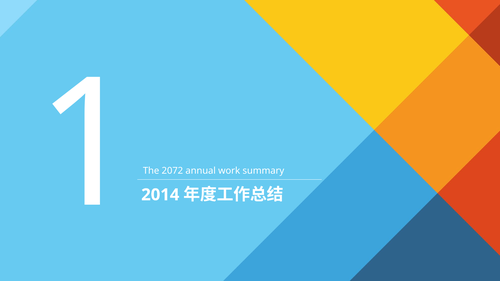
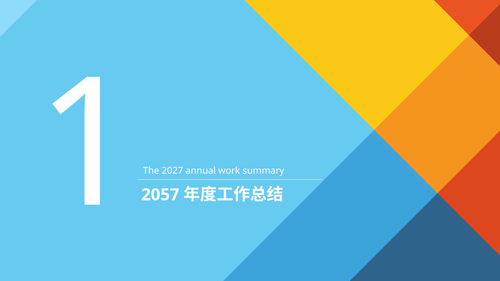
2072: 2072 -> 2027 (172, 171)
2014: 2014 -> 2057 (160, 195)
